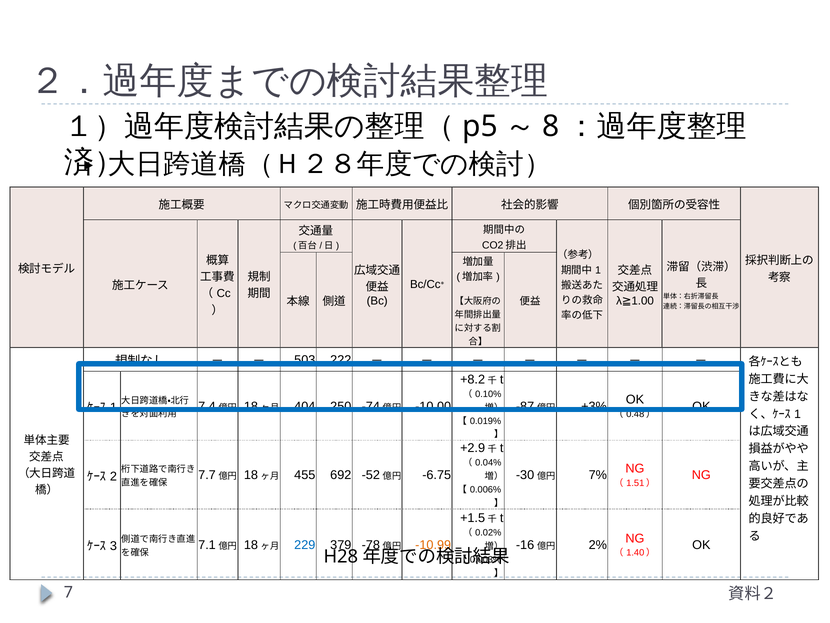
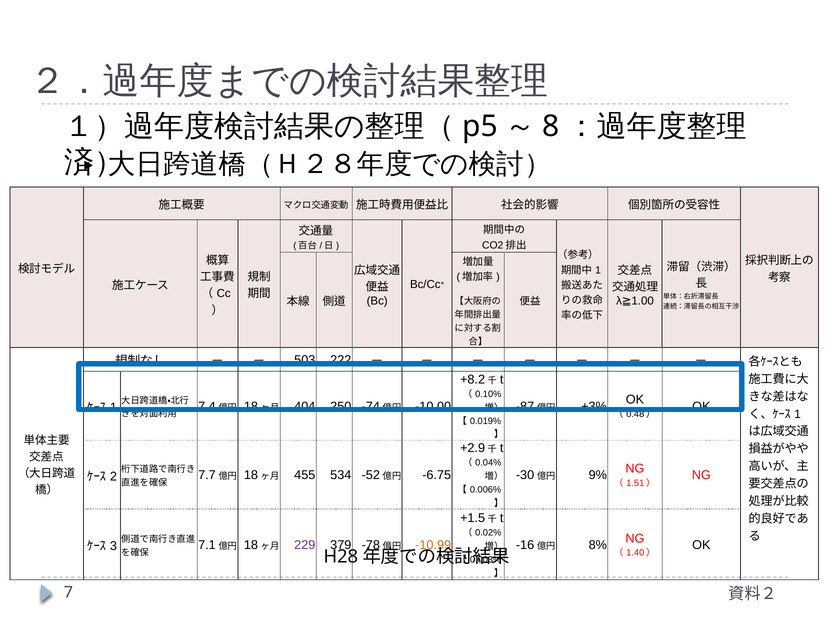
692: 692 -> 534 (341, 475)
7%: 7% -> 9% (598, 475)
229 colour: blue -> purple (305, 545)
2%: 2% -> 8% (598, 545)
